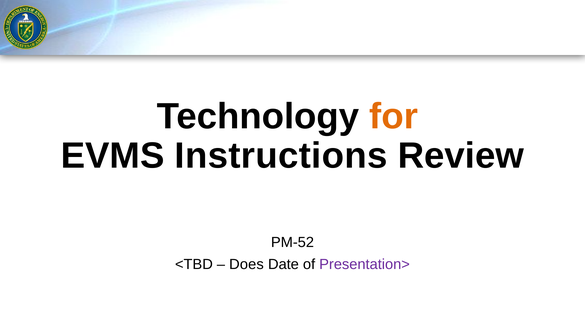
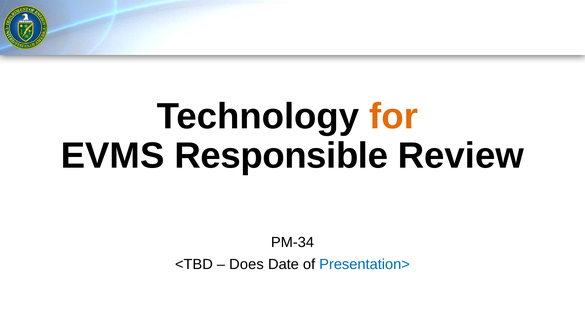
Instructions: Instructions -> Responsible (281, 156)
PM-52: PM-52 -> PM-34 (292, 243)
Presentation> colour: purple -> blue (365, 264)
